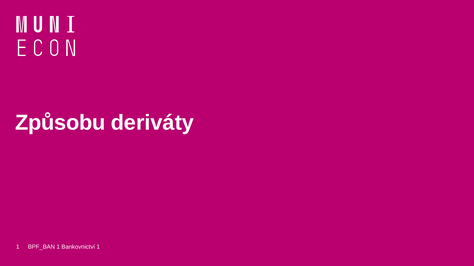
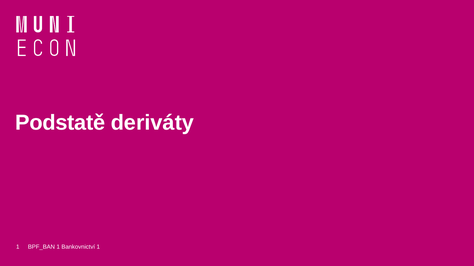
Způsobu: Způsobu -> Podstatě (60, 123)
